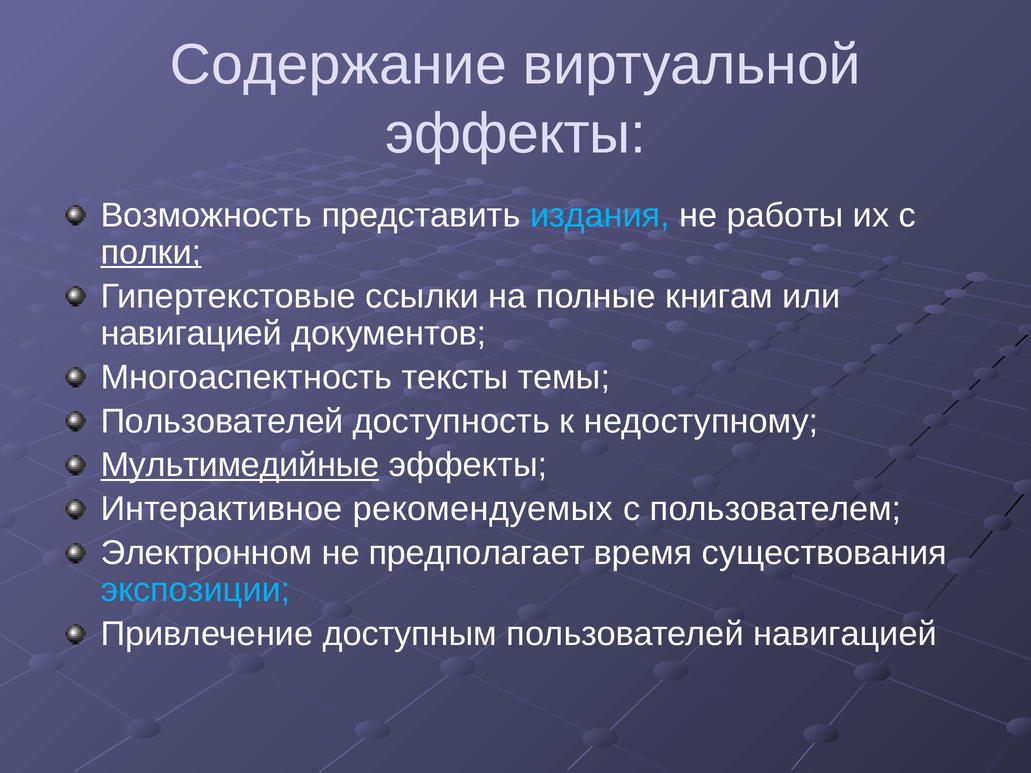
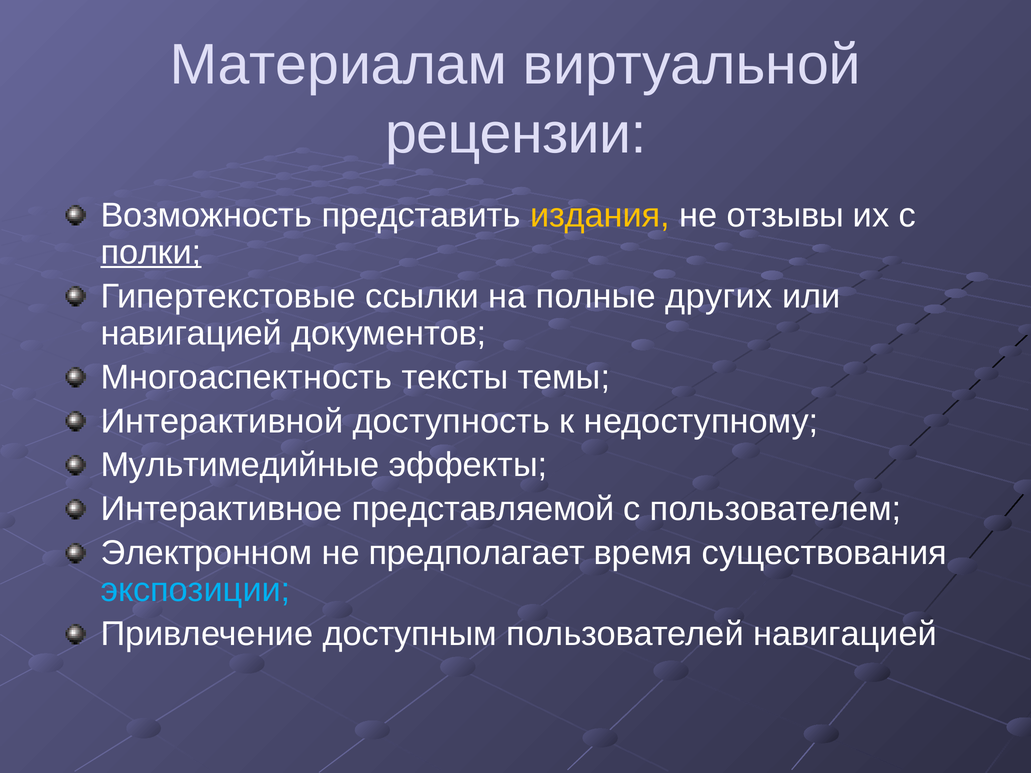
Содержание: Содержание -> Материалам (339, 65)
эффекты: эффекты -> рецензии (516, 134)
издания colour: light blue -> yellow (600, 215)
работы: работы -> отзывы (785, 215)
книгам: книгам -> других (719, 296)
Пользователей: Пользователей -> Интерактивной (222, 421)
Мультимедийные underline: present -> none (240, 465)
рекомендуемых: рекомендуемых -> представляемой (483, 509)
